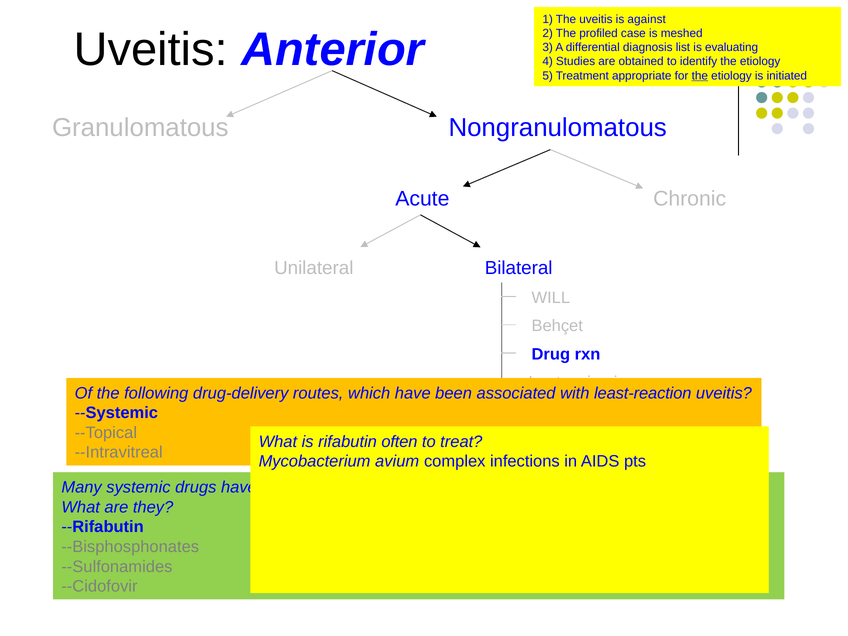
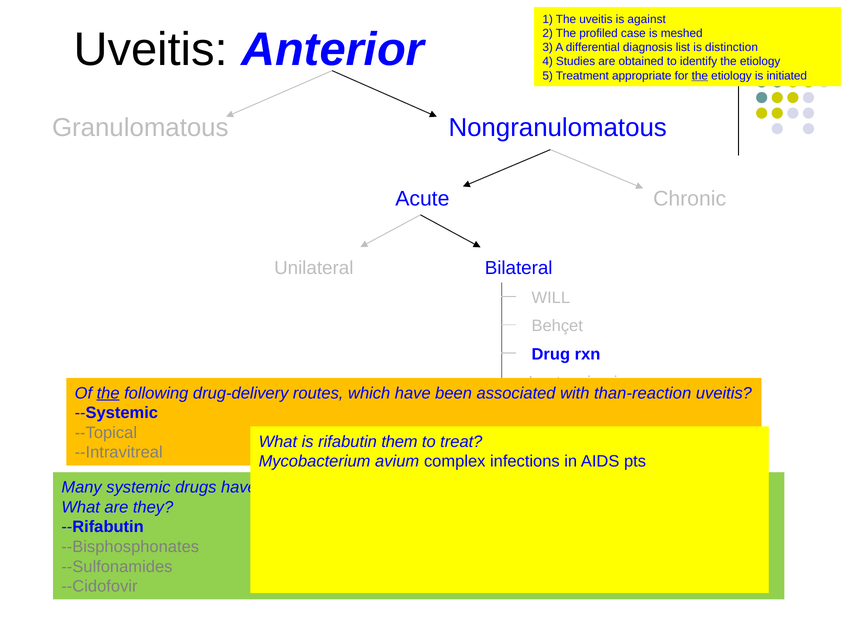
evaluating: evaluating -> distinction (732, 47)
the underline: none -> present (108, 393)
least-reaction: least-reaction -> than-reaction (643, 393)
often: often -> them (399, 442)
